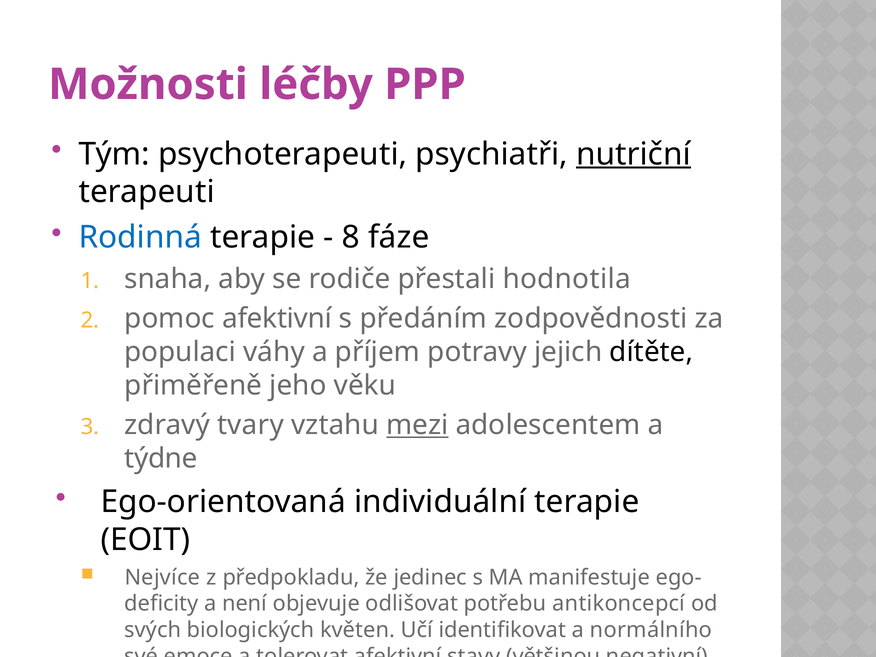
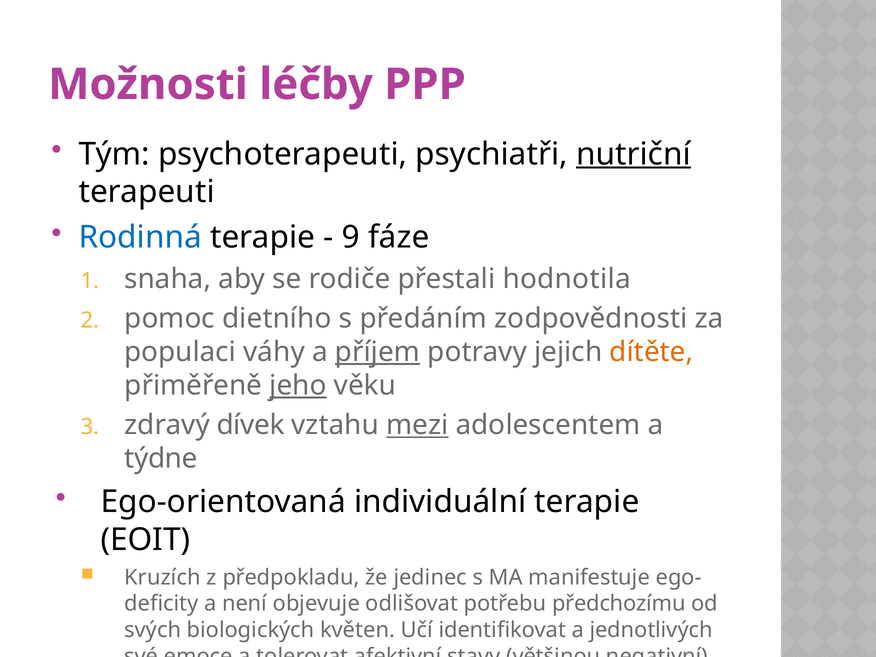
8: 8 -> 9 (351, 237)
pomoc afektivní: afektivní -> dietního (277, 318)
příjem underline: none -> present (378, 352)
dítěte colour: black -> orange (651, 352)
jeho underline: none -> present (298, 386)
tvary: tvary -> dívek (251, 425)
Nejvíce: Nejvíce -> Kruzích (163, 577)
antikoncepcí: antikoncepcí -> předchozímu (619, 604)
normálního: normálního -> jednotlivých (651, 630)
